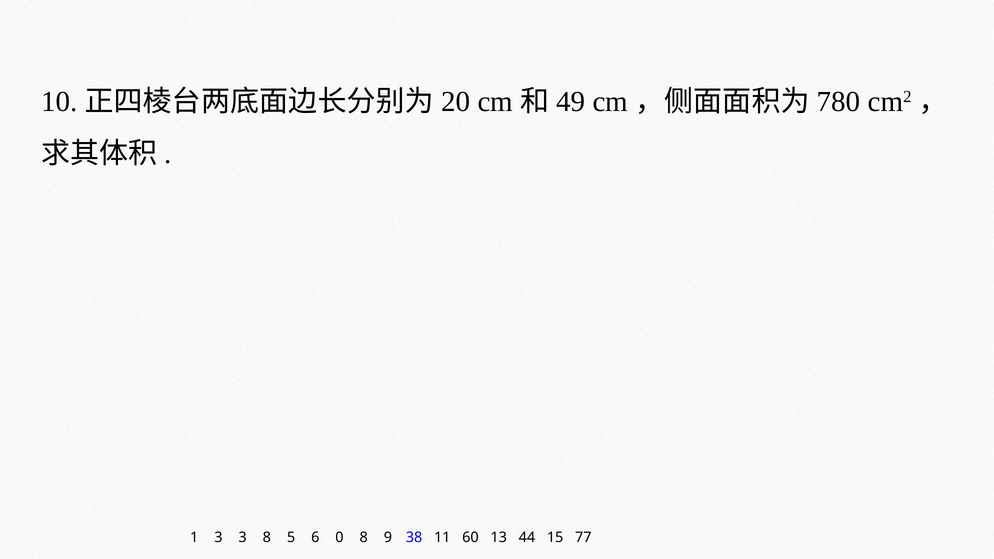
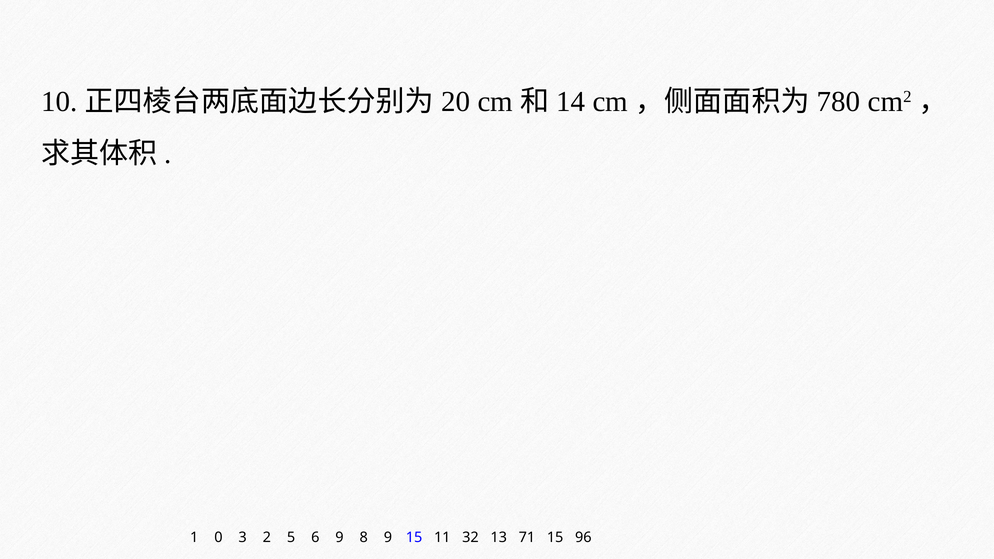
49: 49 -> 14 (571, 102)
1 3: 3 -> 0 (218, 537)
3 8: 8 -> 2 (267, 537)
6 0: 0 -> 9 (340, 537)
9 38: 38 -> 15 (414, 537)
60: 60 -> 32 (471, 537)
44: 44 -> 71 (527, 537)
77: 77 -> 96 (583, 537)
